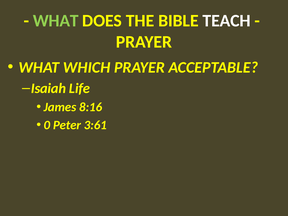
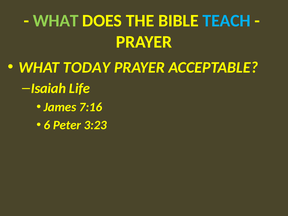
TEACH colour: white -> light blue (227, 21)
WHICH: WHICH -> TODAY (87, 67)
8:16: 8:16 -> 7:16 (91, 107)
0: 0 -> 6 (47, 125)
3:61: 3:61 -> 3:23 (95, 125)
